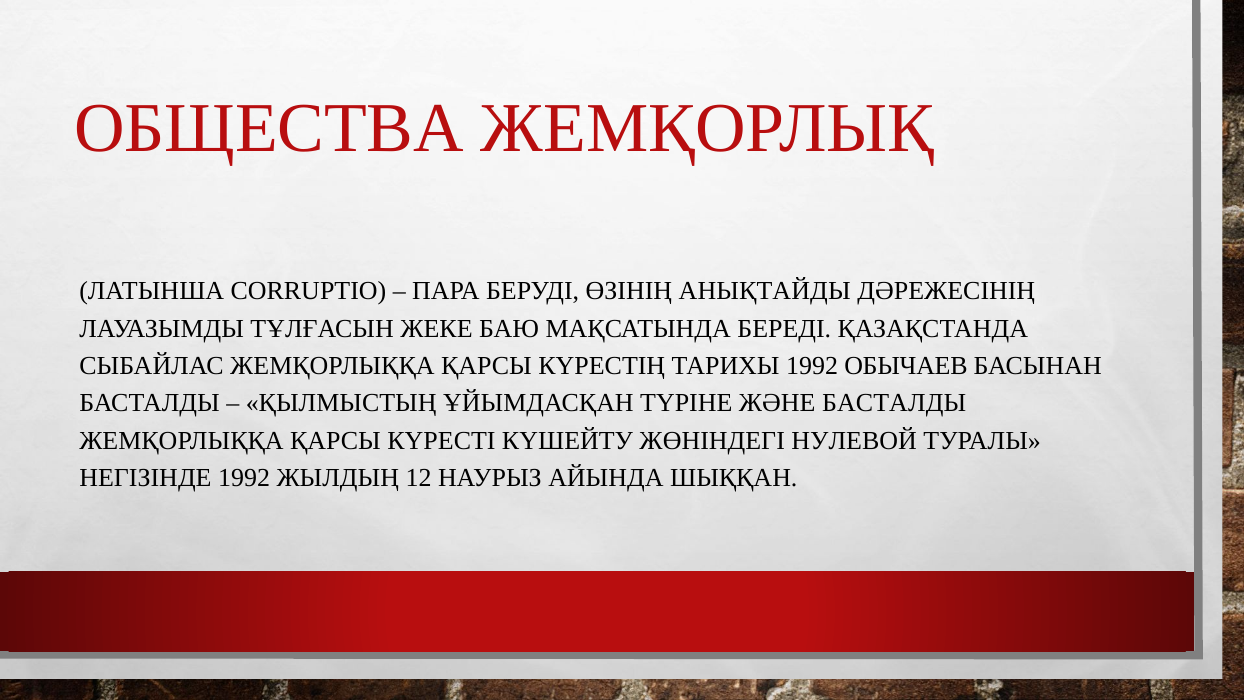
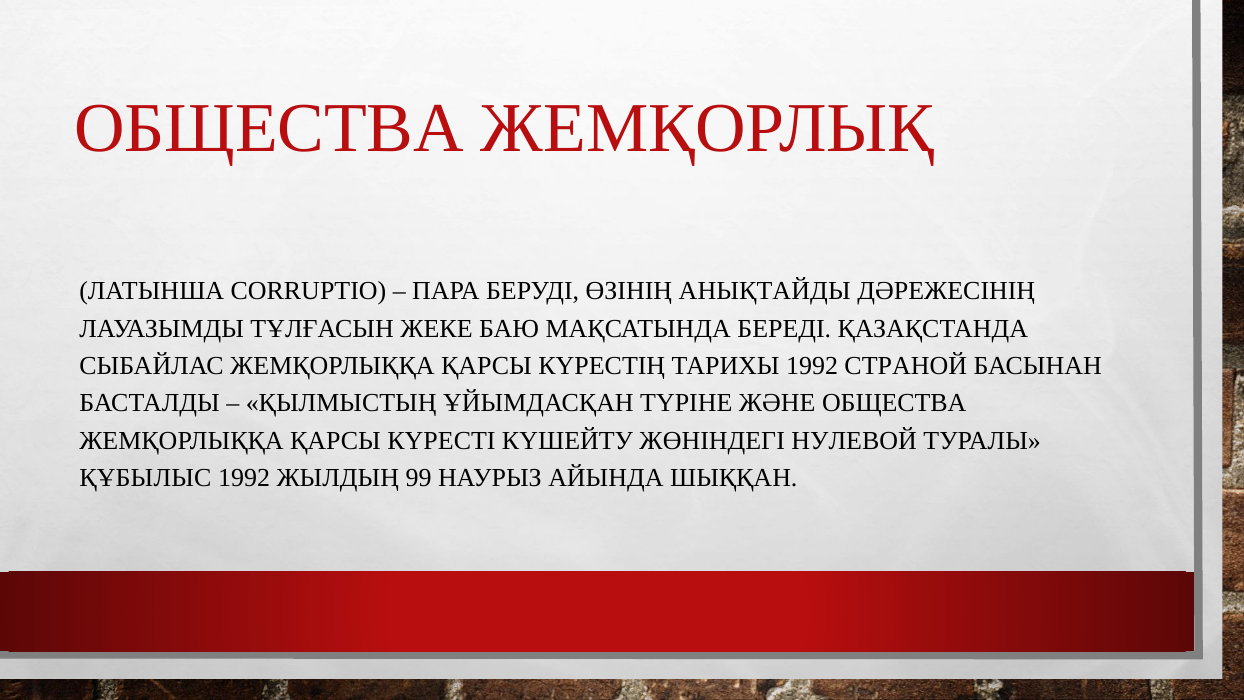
ОБЫЧАЕВ: ОБЫЧАЕВ -> СТРАНОЙ (906, 366)
ЖӘНЕ БАСТАЛДЫ: БАСТАЛДЫ -> ОБЩЕСТВА (894, 403)
НЕГІЗІНДЕ: НЕГІЗІНДЕ -> ҚҰБЫЛЫС (145, 478)
12: 12 -> 99 (419, 478)
